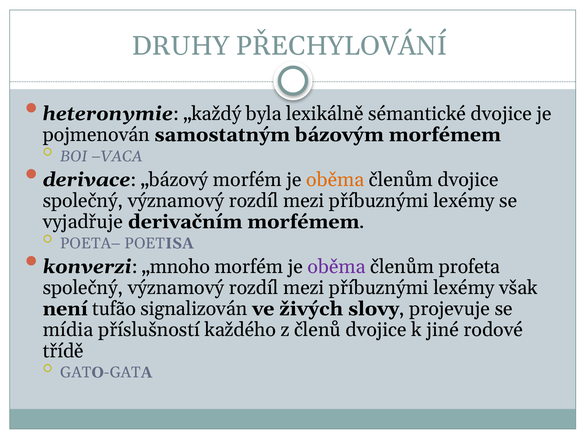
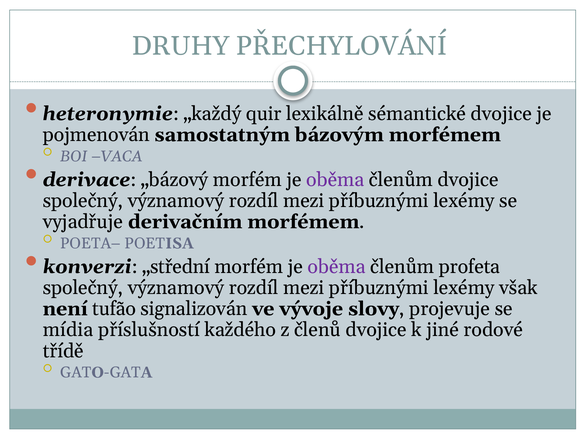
byla: byla -> quir (264, 114)
oběma colour: orange -> purple (335, 180)
„mnoho: „mnoho -> „střední (176, 267)
živých: živých -> vývoje (311, 309)
